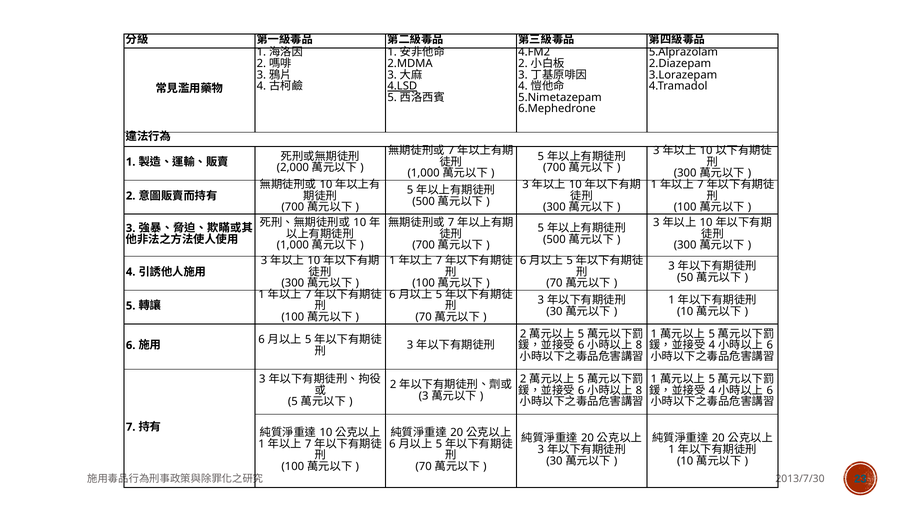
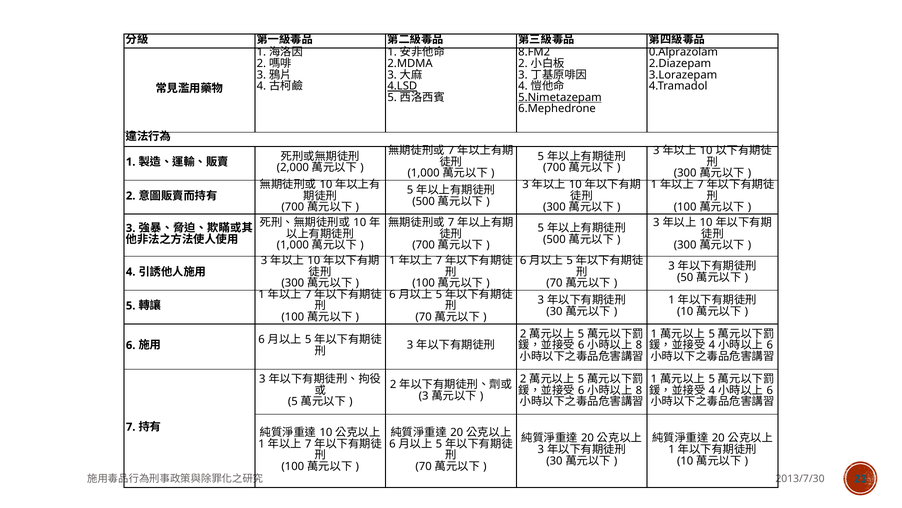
4.FM2: 4.FM2 -> 8.FM2 (534, 52)
5.Alprazolam: 5.Alprazolam -> 0.Alprazolam (683, 52)
5.Nimetazepam underline: none -> present (560, 97)
